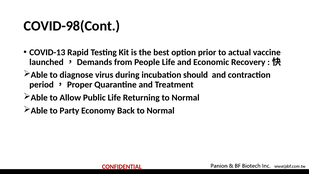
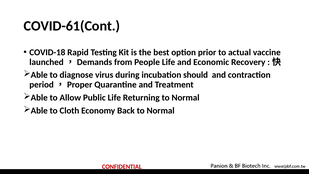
COVID-98(Cont: COVID-98(Cont -> COVID-61(Cont (72, 26)
COVID-13: COVID-13 -> COVID-18 (47, 52)
Party: Party -> Cloth (69, 111)
